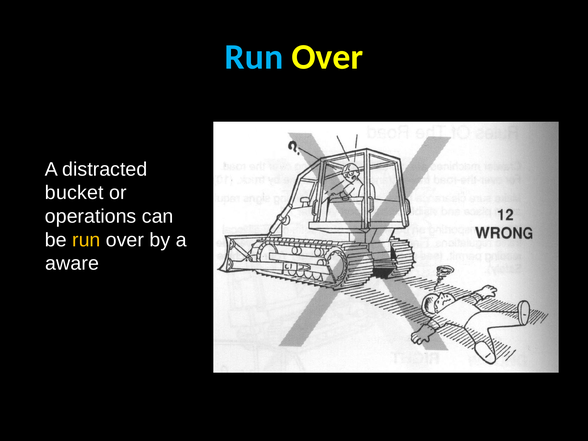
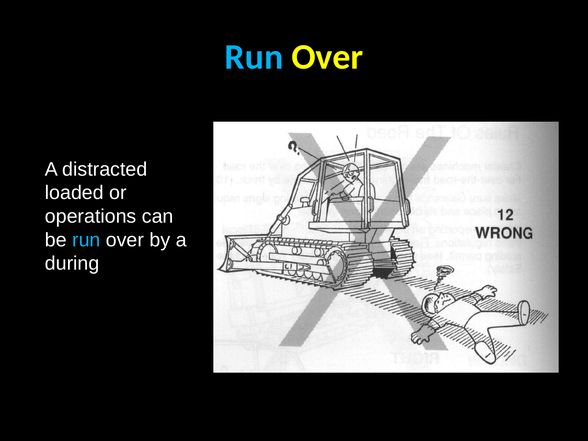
bucket: bucket -> loaded (74, 193)
run colour: yellow -> light blue (86, 240)
aware: aware -> during (72, 263)
